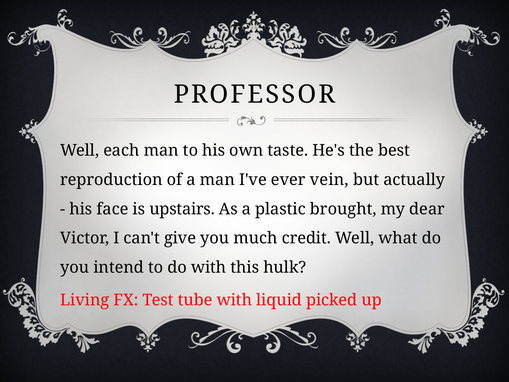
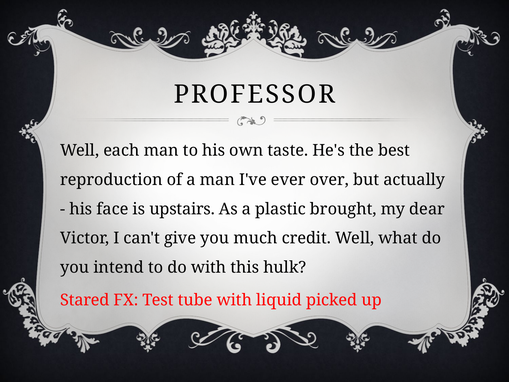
vein: vein -> over (329, 180)
Living: Living -> Stared (85, 300)
